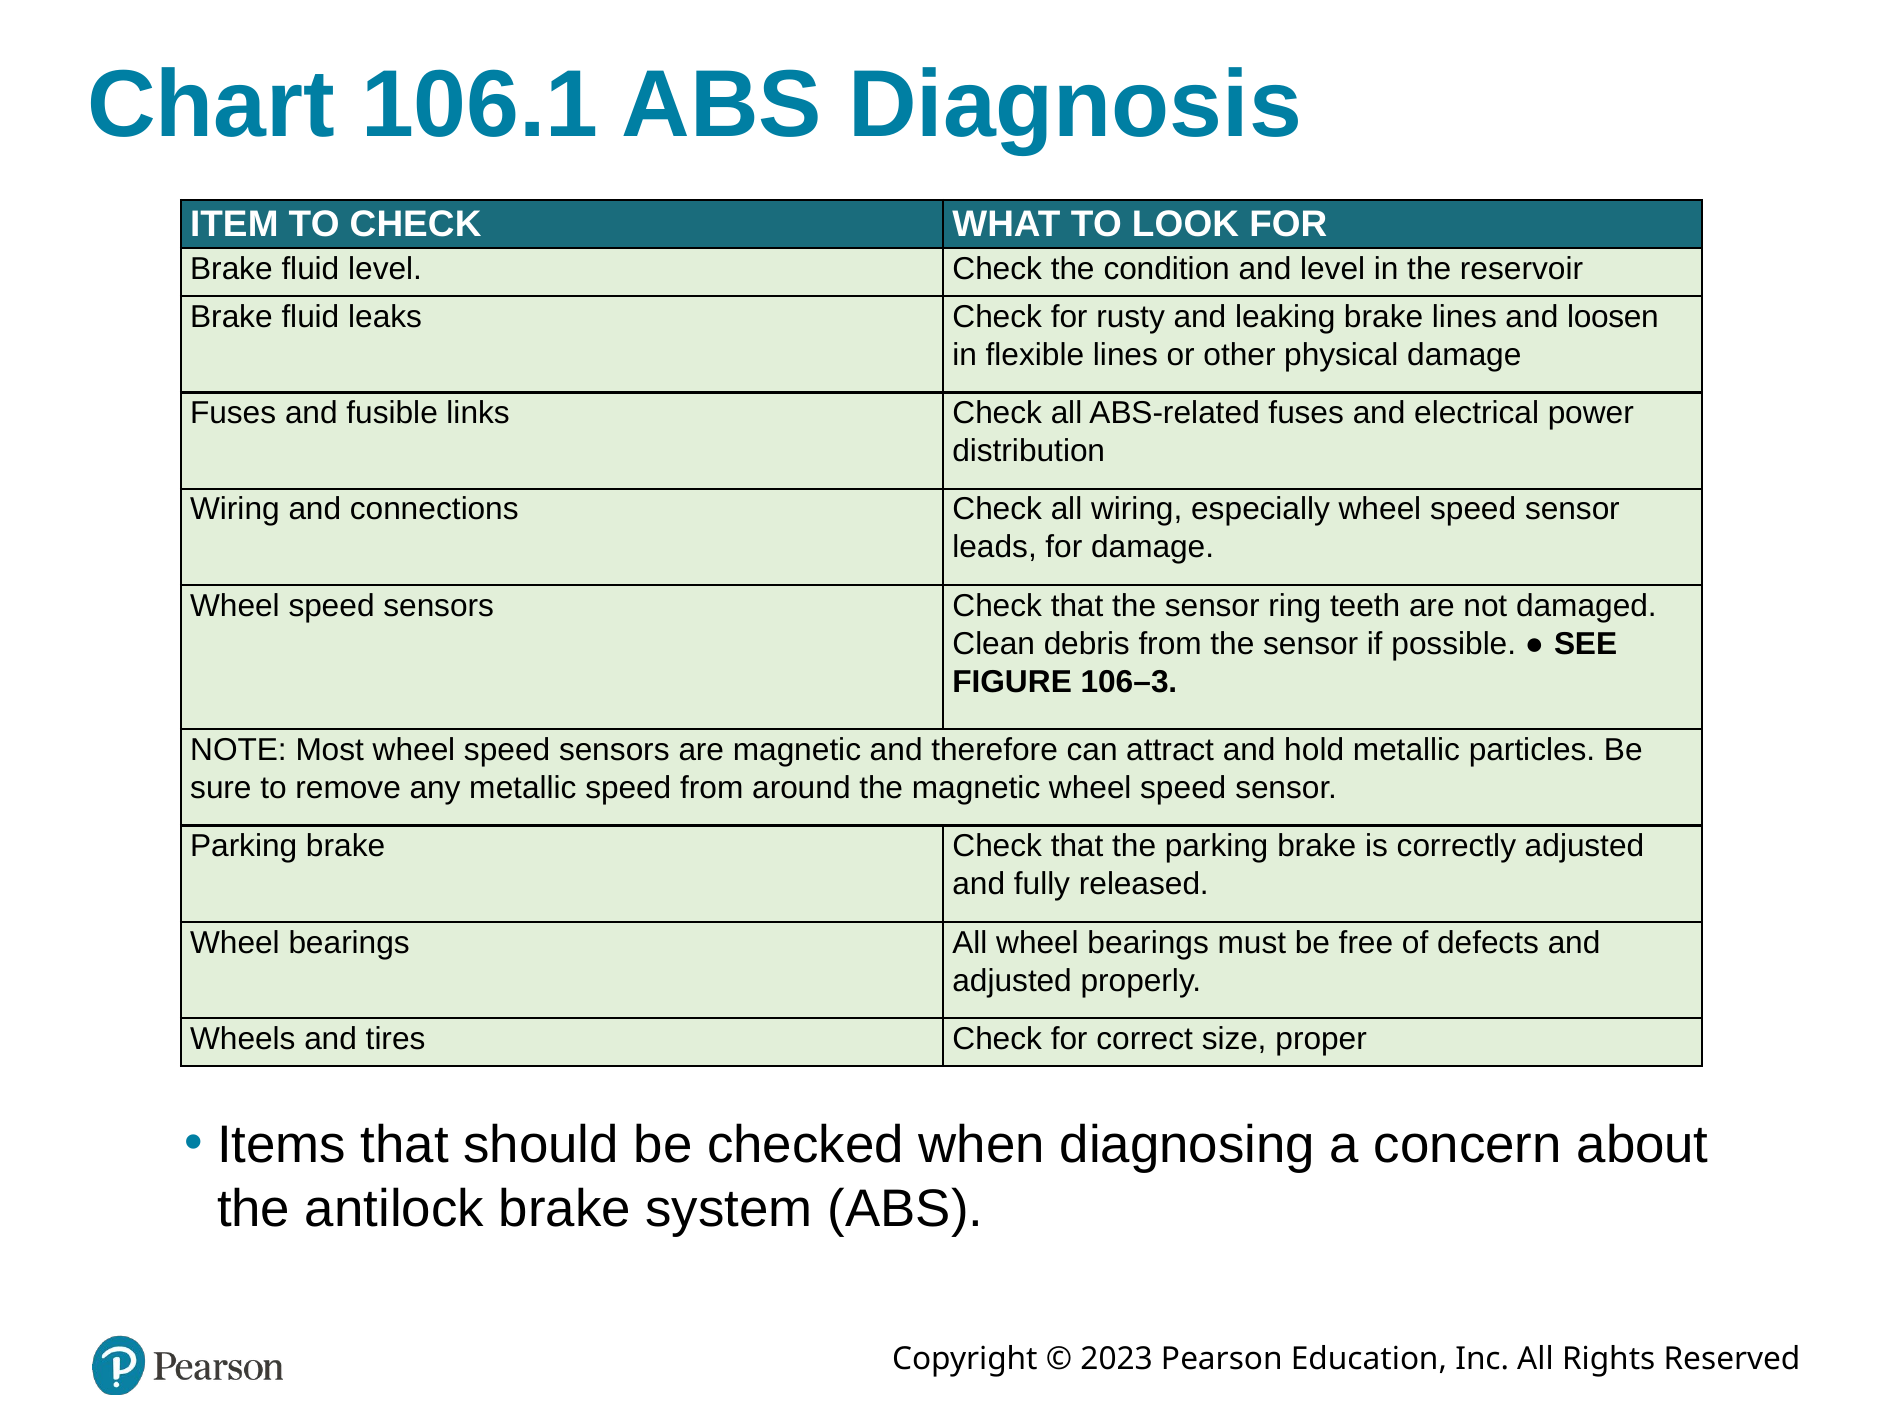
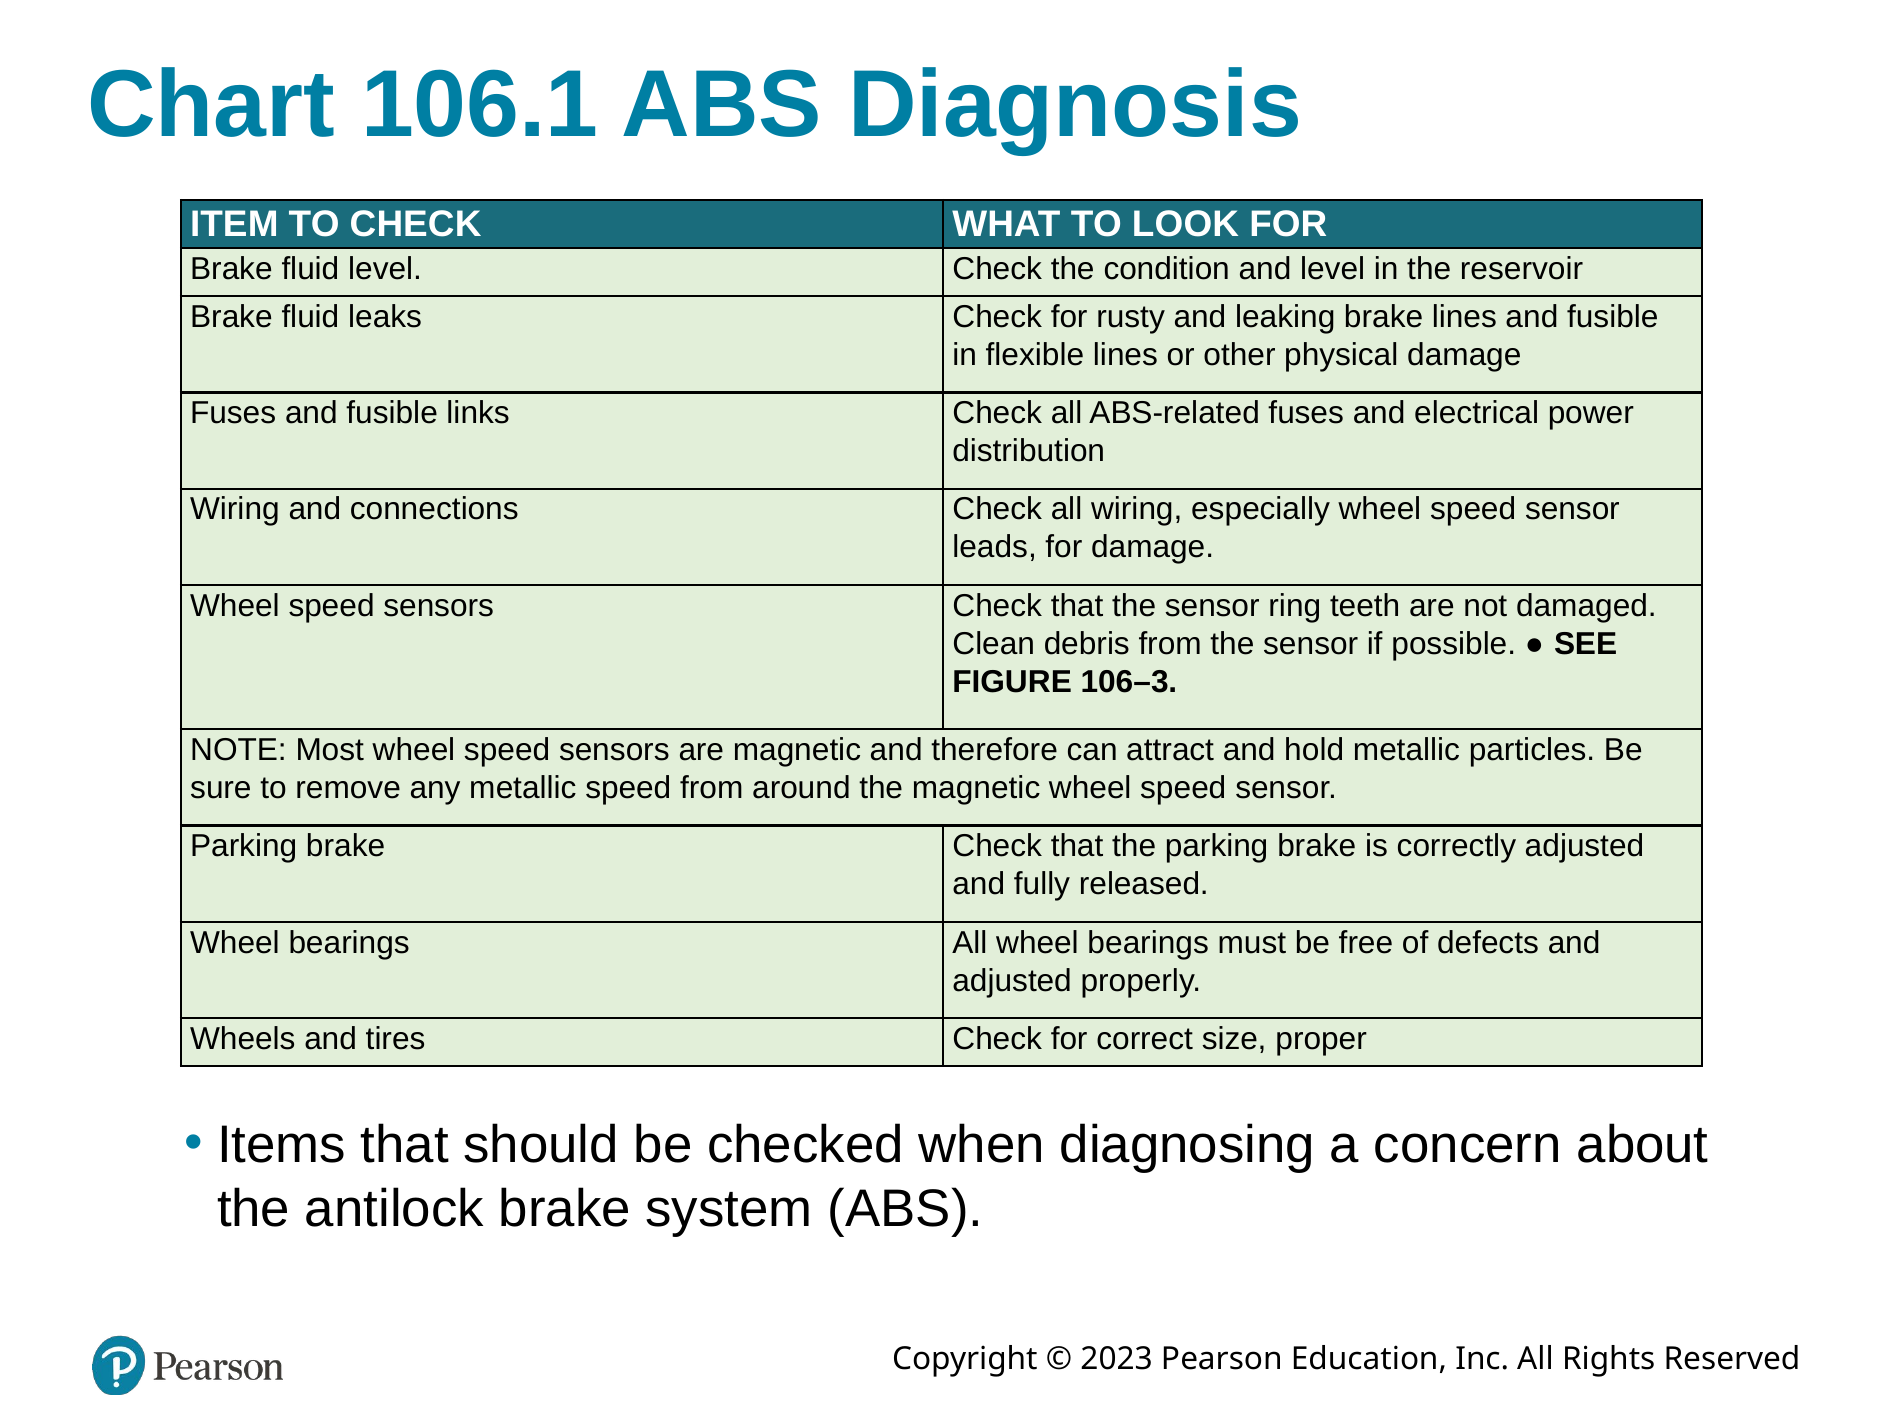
lines and loosen: loosen -> fusible (1613, 317)
